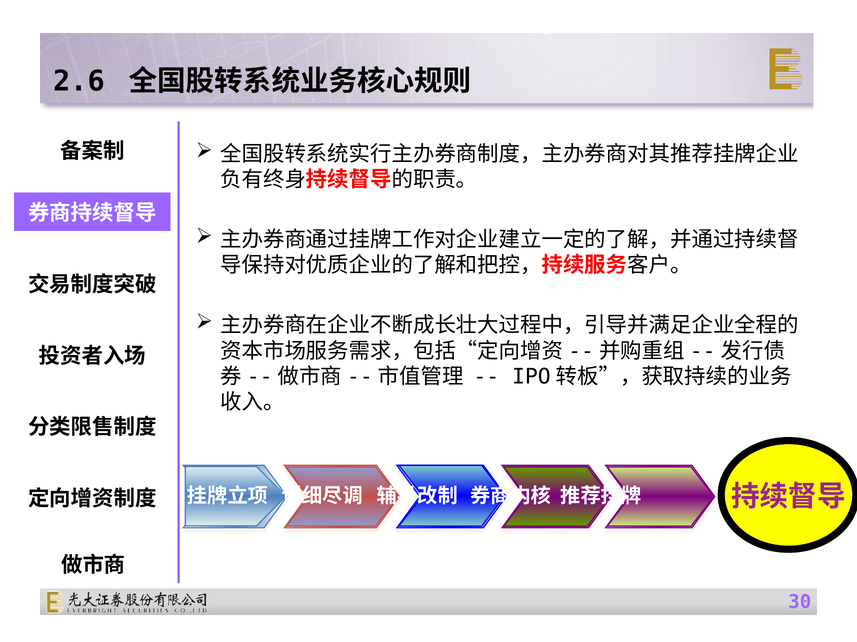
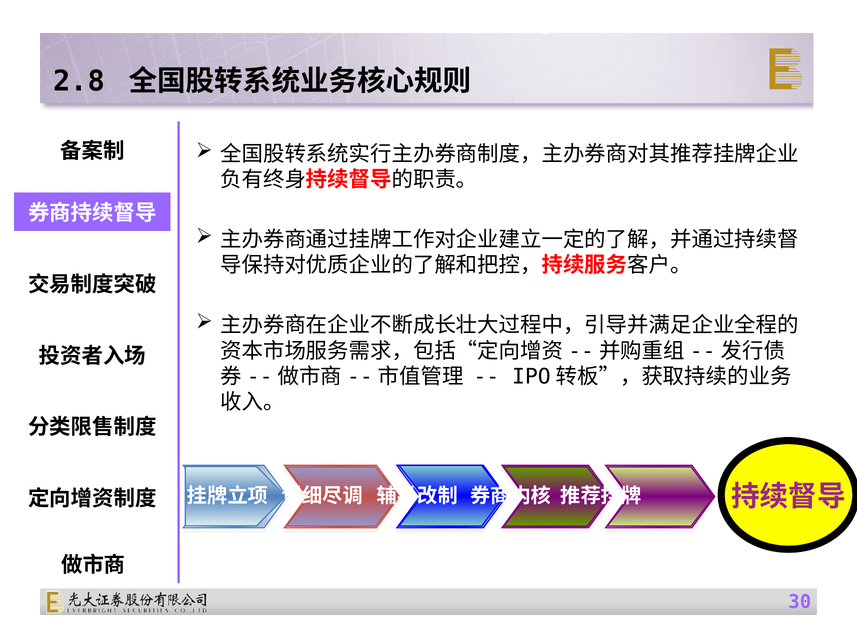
2.6: 2.6 -> 2.8 (79, 81)
